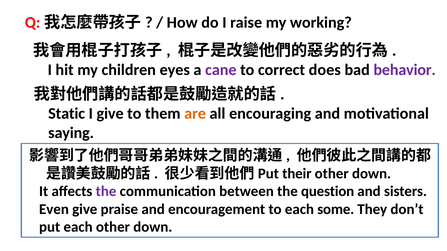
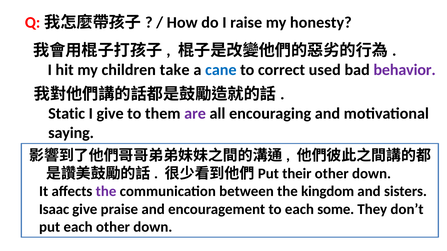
working: working -> honesty (321, 23)
eyes: eyes -> take (175, 70)
cane colour: purple -> blue (221, 70)
does: does -> used (325, 70)
are colour: orange -> purple (195, 114)
question: question -> kingdom (328, 192)
Even: Even -> Isaac (54, 210)
